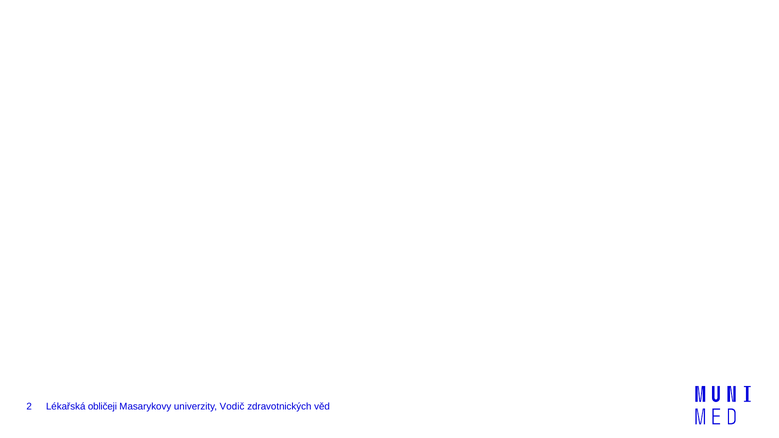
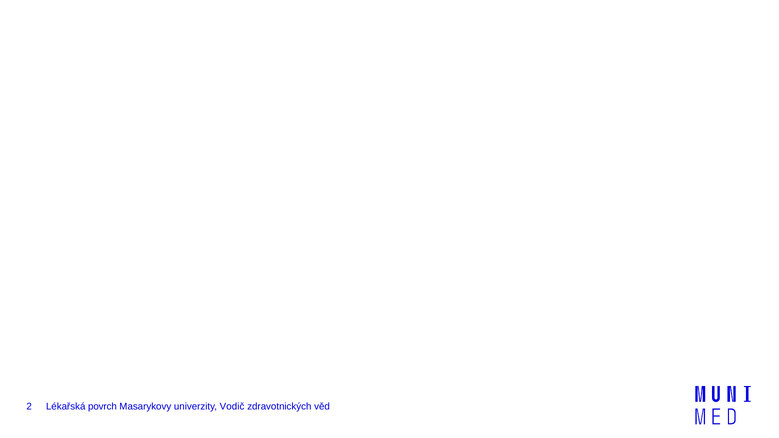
obličeji: obličeji -> povrch (102, 407)
